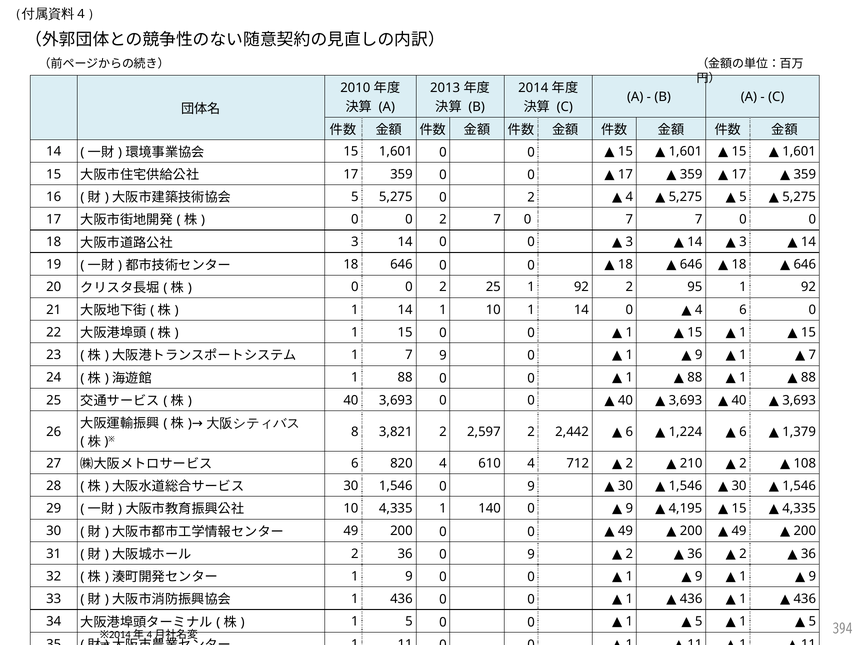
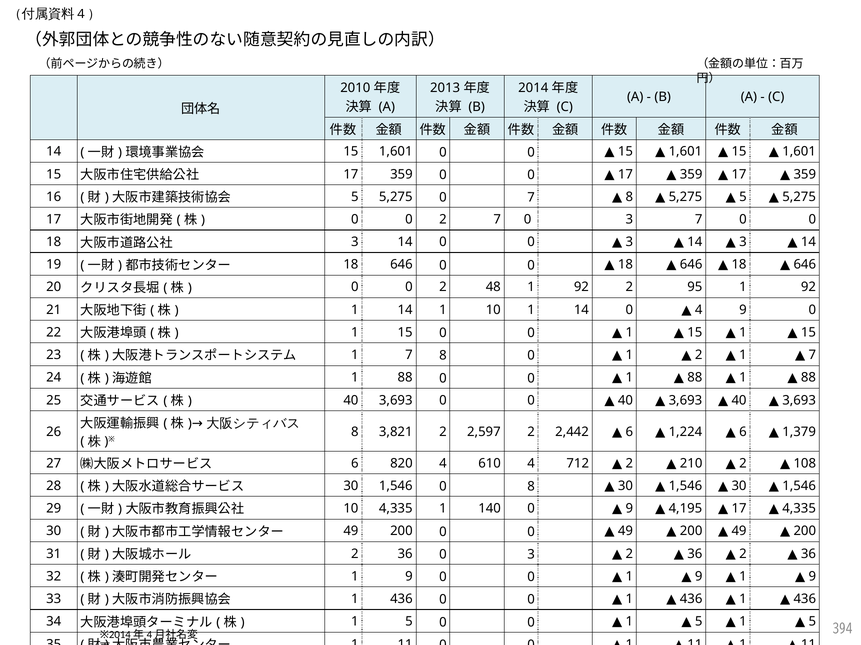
5,275 0 2: 2 -> 7 (531, 198)
4: 4 -> 8 (629, 197)
7 0 7: 7 -> 3 (629, 220)
2 25: 25 -> 48 (493, 287)
4 6: 6 -> 9 (743, 310)
7 9: 9 -> 8 (443, 356)
9: 9 -> 2 (699, 355)
1,546 0 9: 9 -> 8 (531, 487)
15: 15 -> 17 (739, 509)
36 0 9: 9 -> 3 (531, 555)
